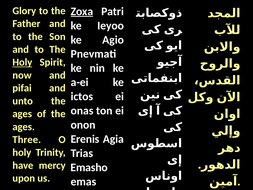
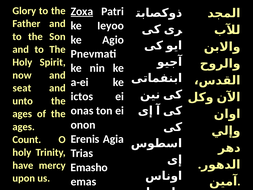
Holy underline: present -> none (22, 62)
pifai: pifai -> seat (22, 88)
Three: Three -> Count (27, 139)
